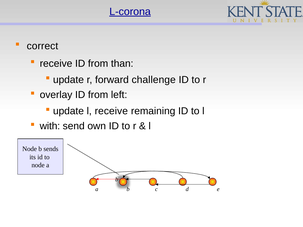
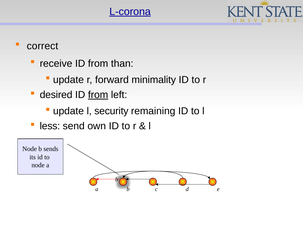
challenge: challenge -> minimality (154, 80)
overlay: overlay -> desired (56, 95)
from underline: none -> present (98, 95)
l receive: receive -> security (111, 111)
with: with -> less (50, 126)
